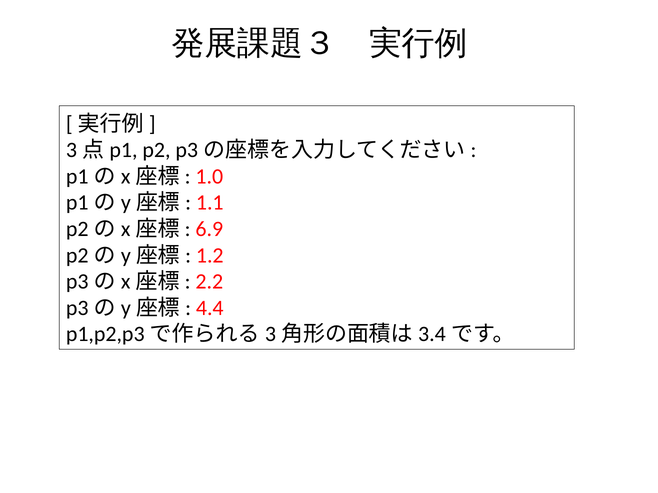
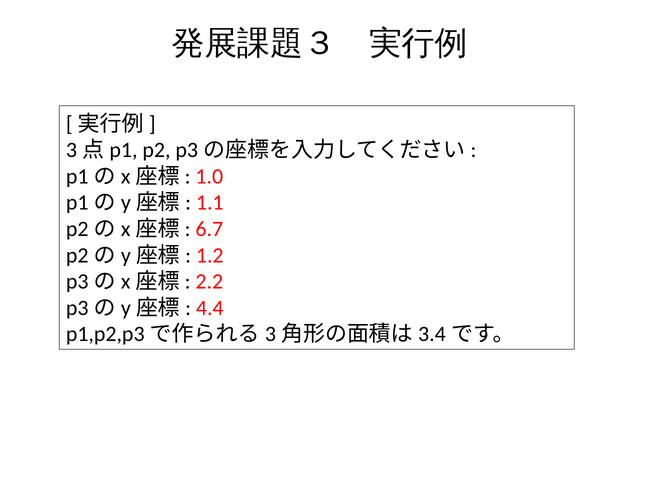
6.9: 6.9 -> 6.7 (209, 229)
